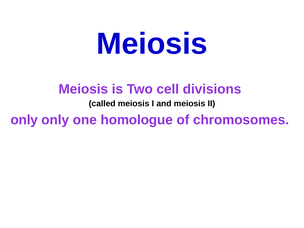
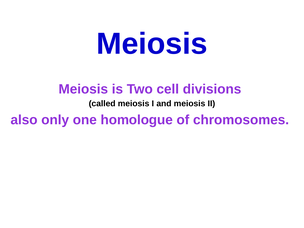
only: only -> also (24, 120)
